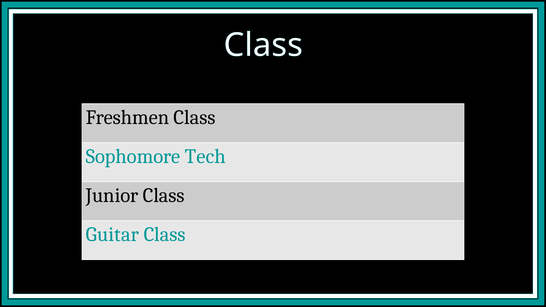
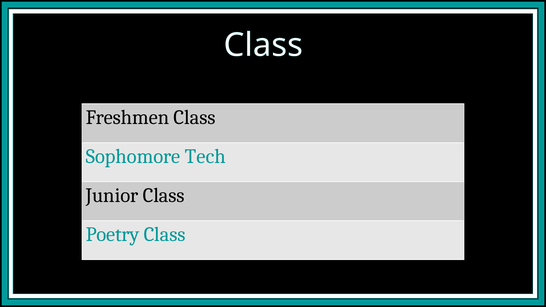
Guitar: Guitar -> Poetry (113, 235)
